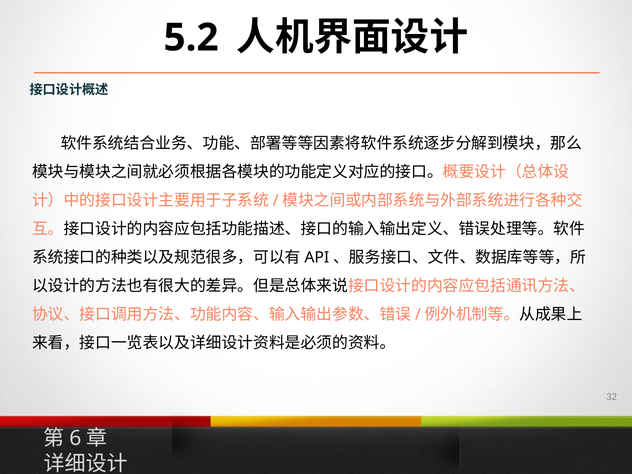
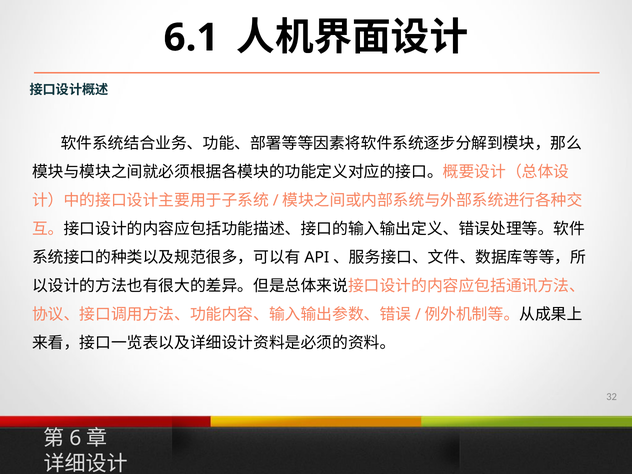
5.2: 5.2 -> 6.1 (191, 38)
